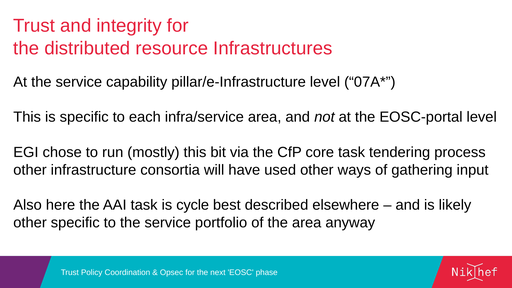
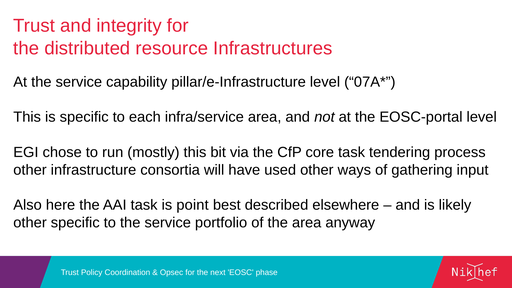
cycle: cycle -> point (193, 205)
